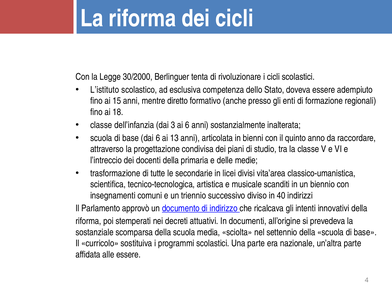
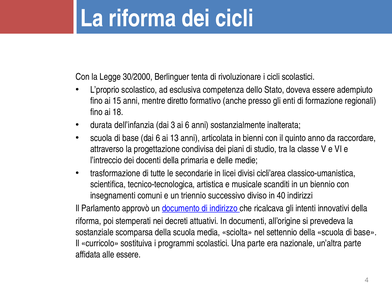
L’istituto: L’istituto -> L’proprio (105, 90)
classe: classe -> durata (101, 125)
vita’area: vita’area -> cicli’area (271, 173)
